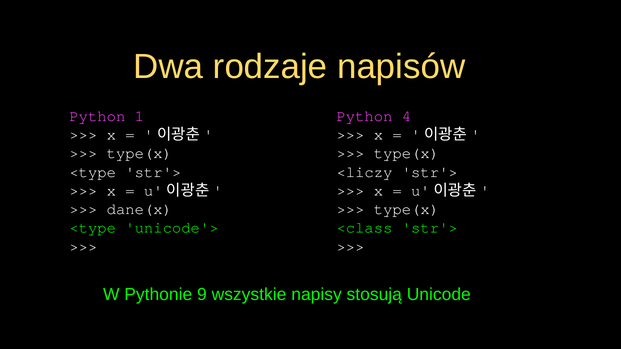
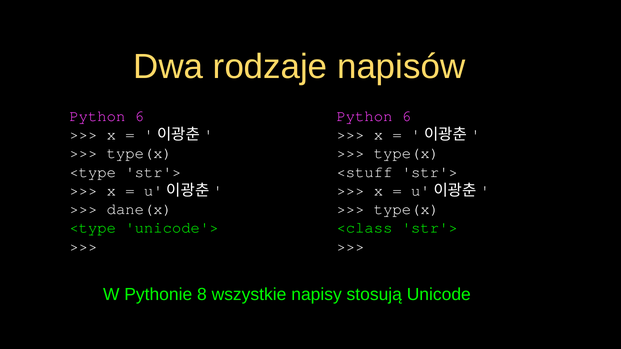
1: 1 -> 6 (139, 116)
4: 4 -> 6 (406, 116)
<liczy: <liczy -> <stuff (364, 172)
9: 9 -> 8 (202, 295)
